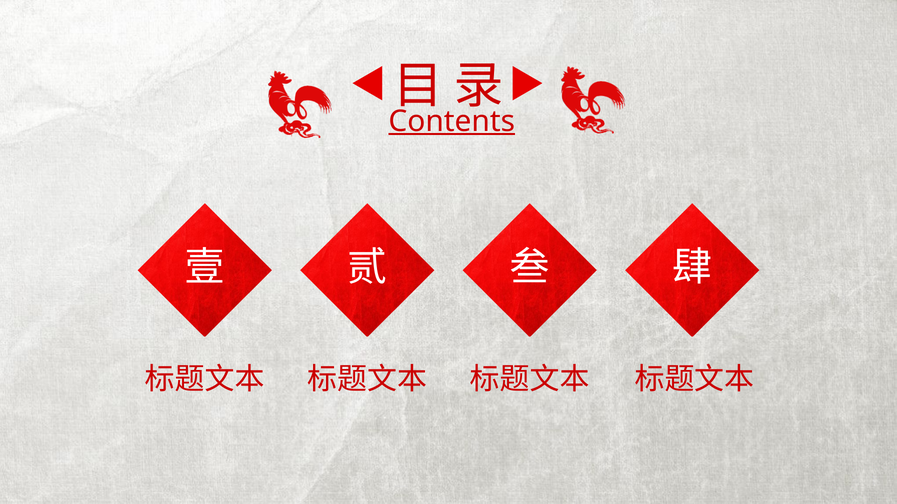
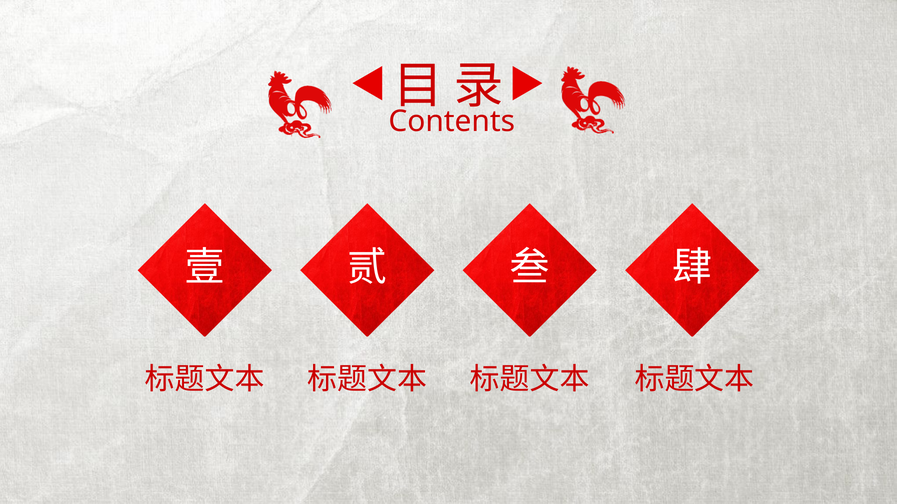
Contents underline: present -> none (452, 121)
